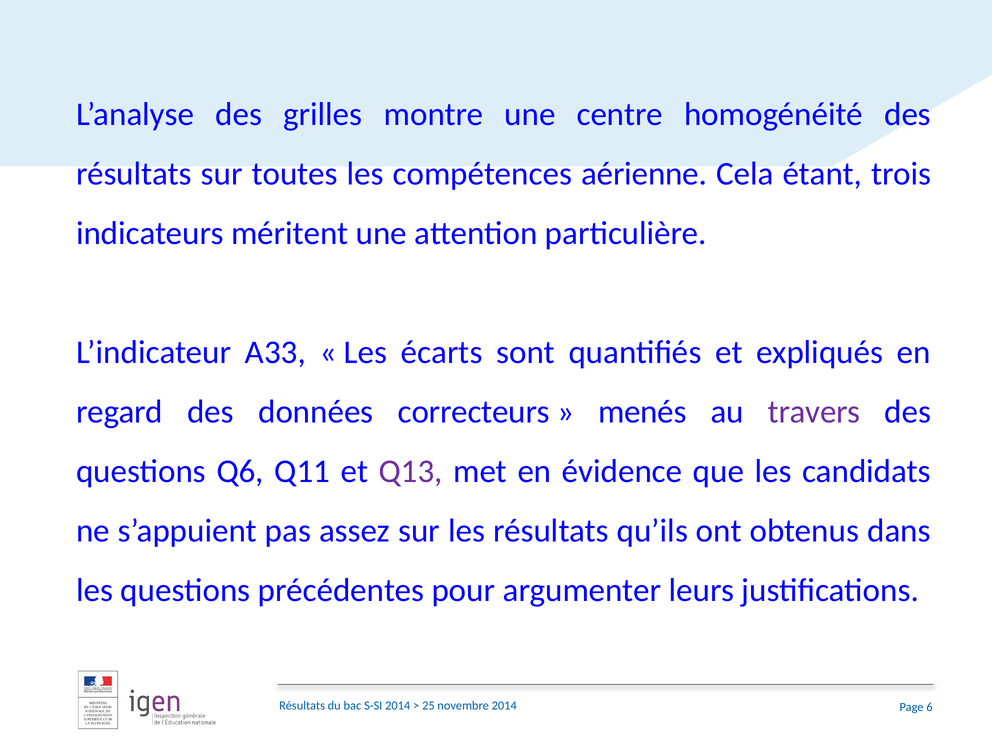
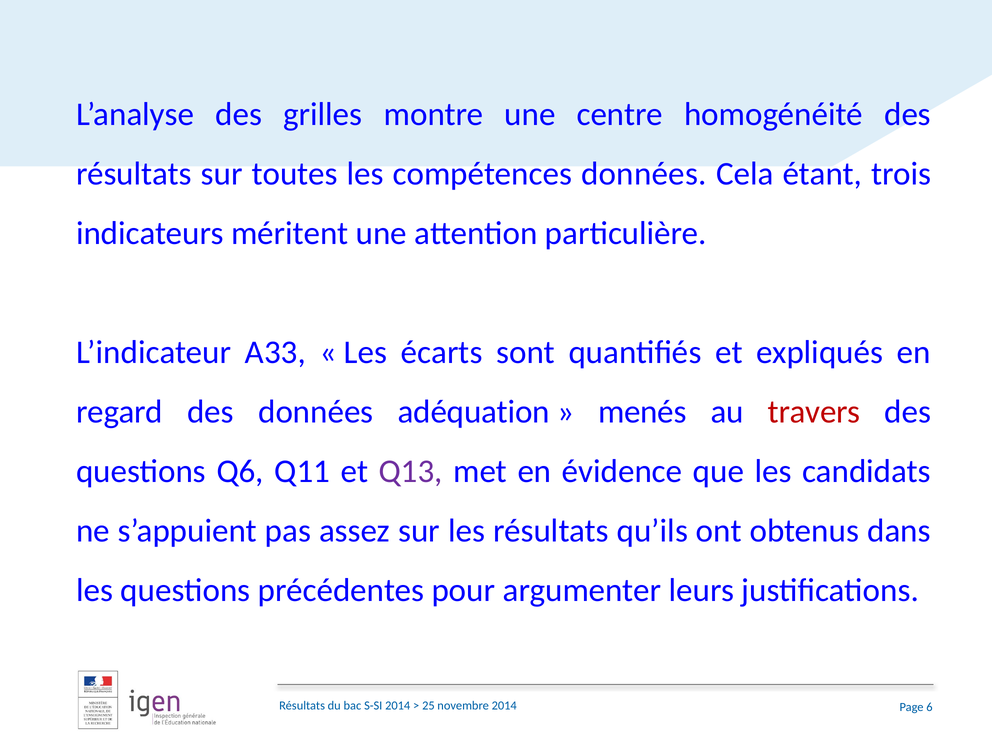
compétences aérienne: aérienne -> données (644, 174)
correcteurs: correcteurs -> adéquation (474, 412)
travers colour: purple -> red (814, 412)
